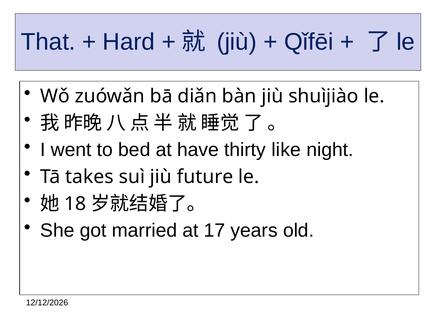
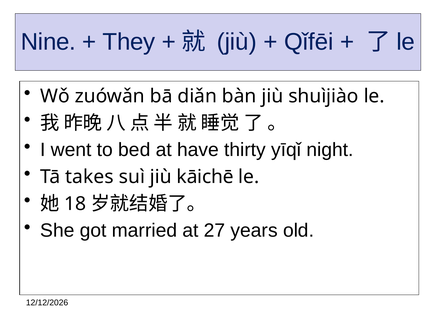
That: That -> Nine (48, 42)
Hard: Hard -> They (129, 42)
like: like -> yīqǐ (286, 150)
future: future -> kāichē (205, 177)
17: 17 -> 27 (215, 231)
